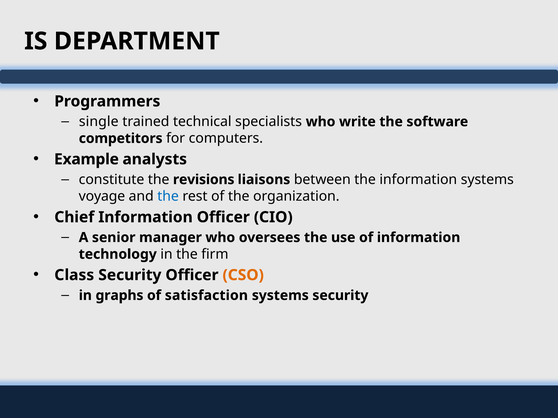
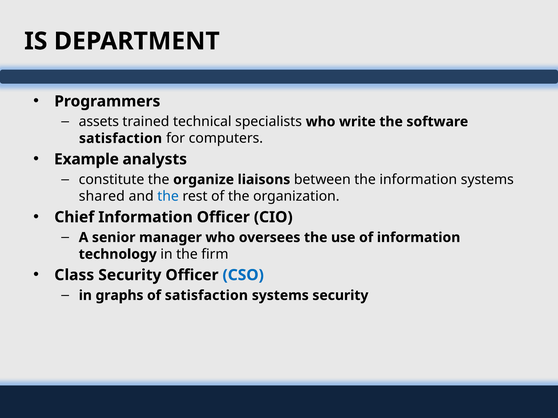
single: single -> assets (99, 122)
competitors: competitors -> satisfaction (121, 139)
revisions: revisions -> organize (204, 180)
voyage: voyage -> shared (102, 197)
CSO colour: orange -> blue (243, 275)
